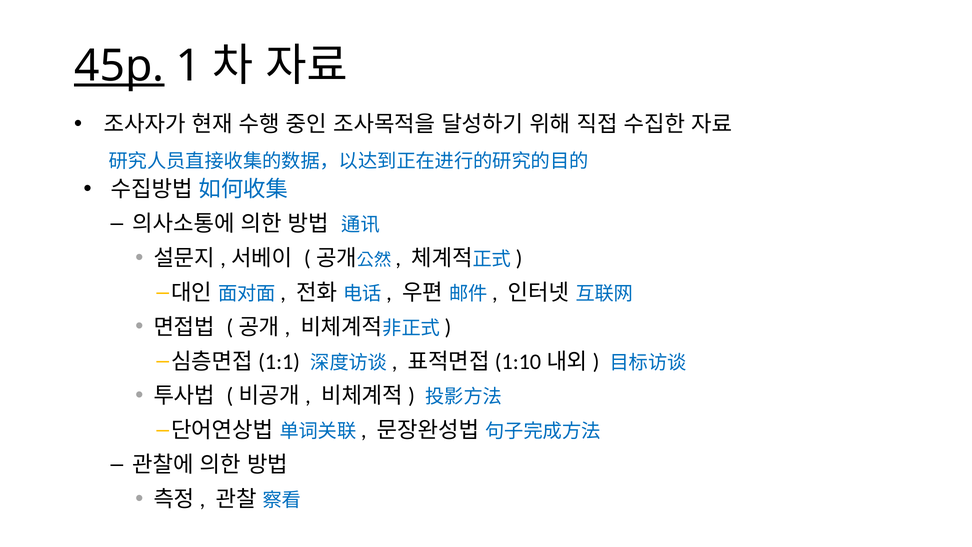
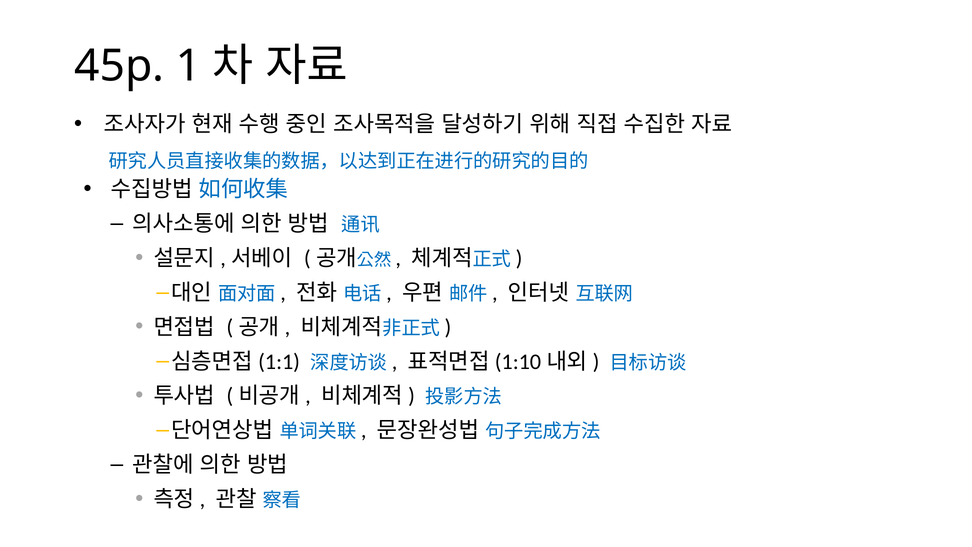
45p underline: present -> none (119, 66)
